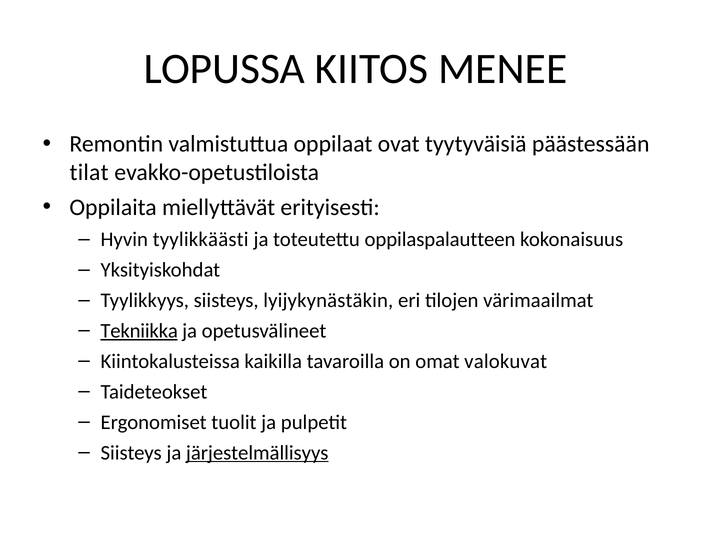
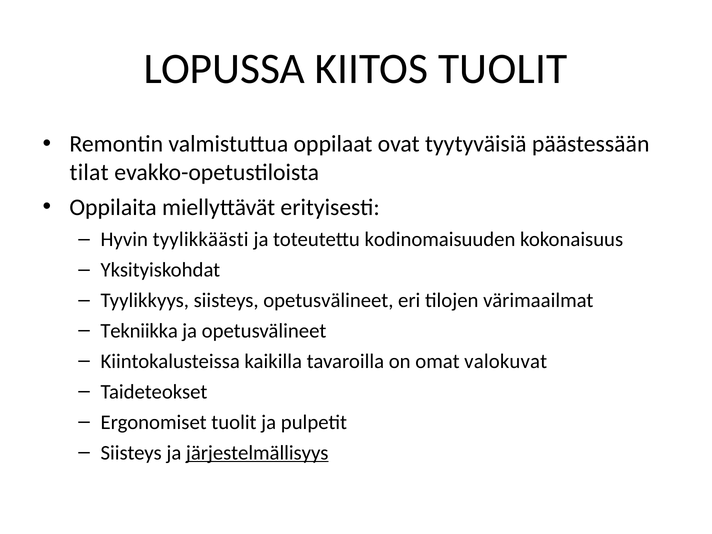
KIITOS MENEE: MENEE -> TUOLIT (503, 69)
oppilaspalautteen: oppilaspalautteen -> kodinomaisuuden (440, 239)
siisteys lyijykynästäkin: lyijykynästäkin -> opetusvälineet (328, 300)
Tekniikka underline: present -> none (139, 331)
